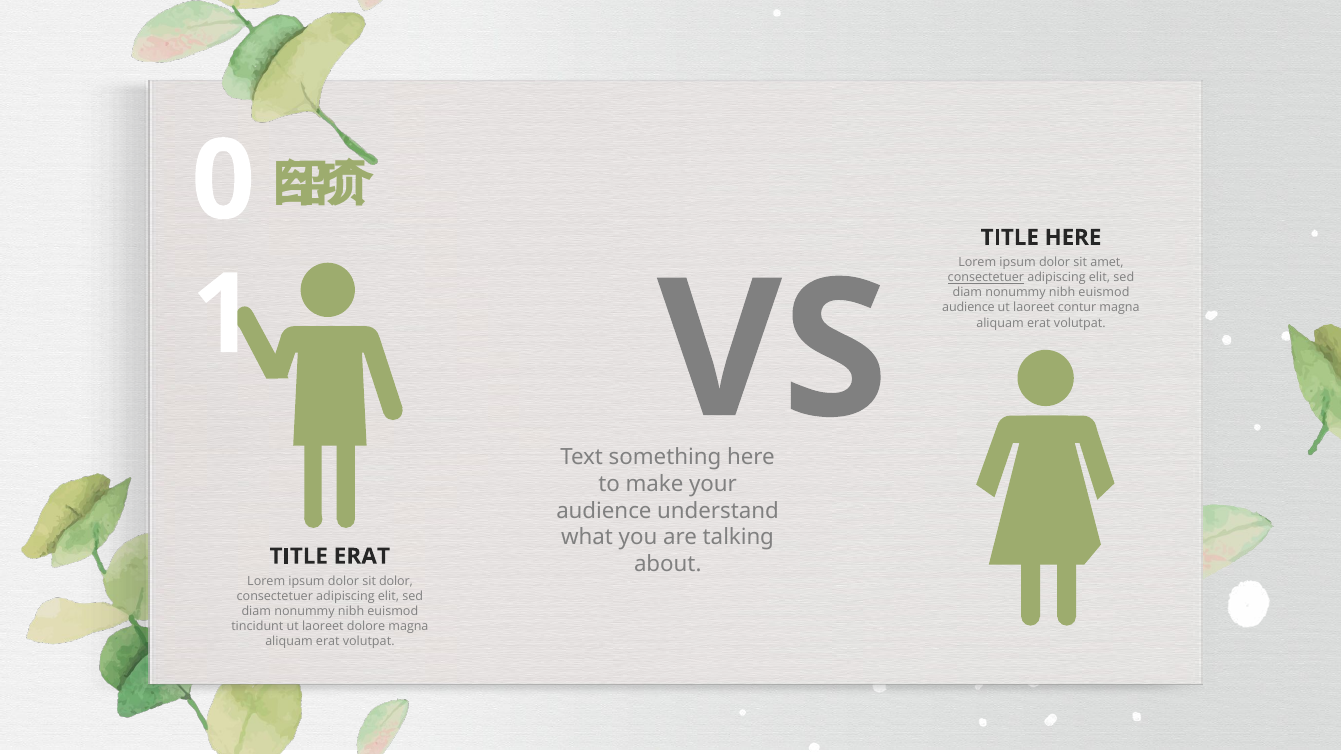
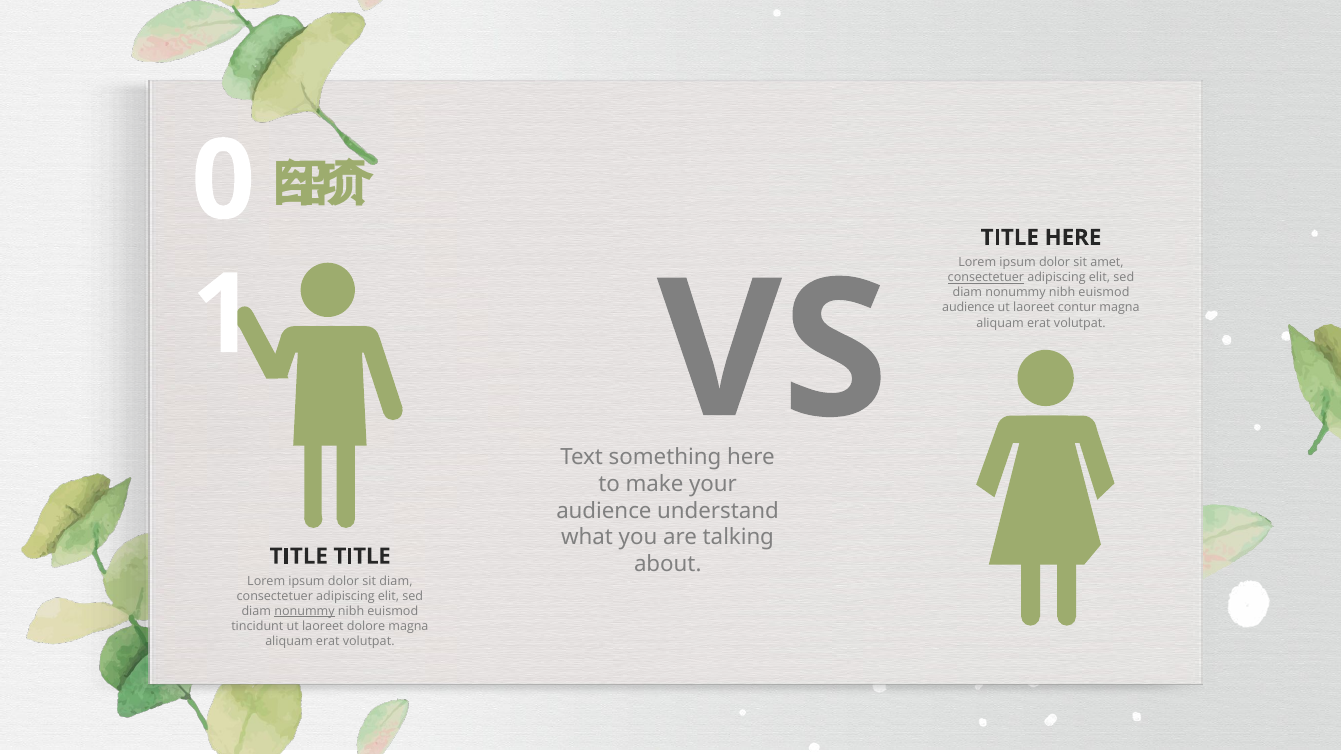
TITLE ERAT: ERAT -> TITLE (362, 556)
sit dolor: dolor -> diam (396, 581)
nonummy underline: none -> present (305, 612)
